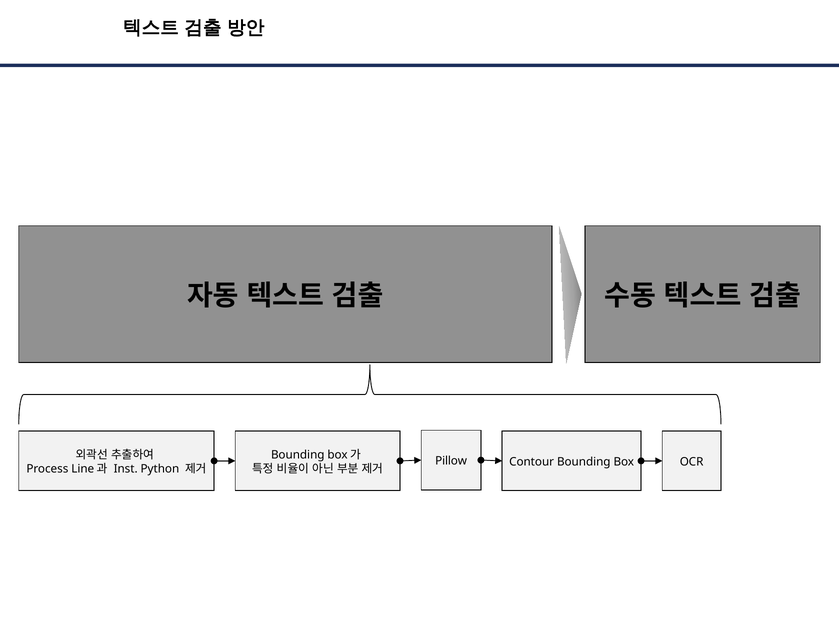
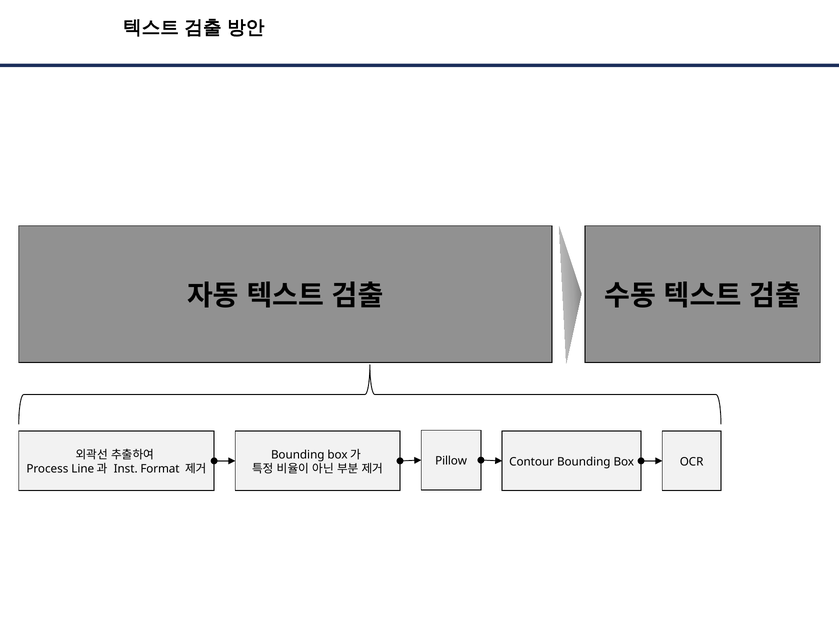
Python: Python -> Format (160, 468)
